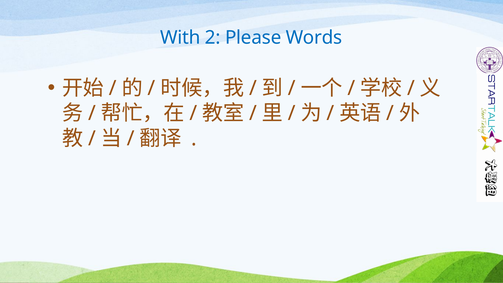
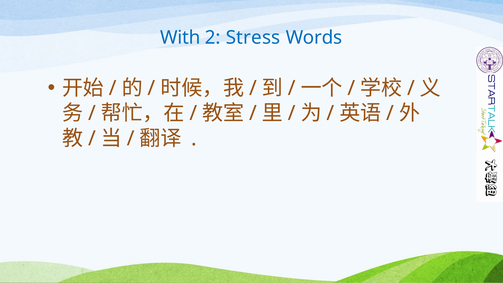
Please: Please -> Stress (253, 38)
